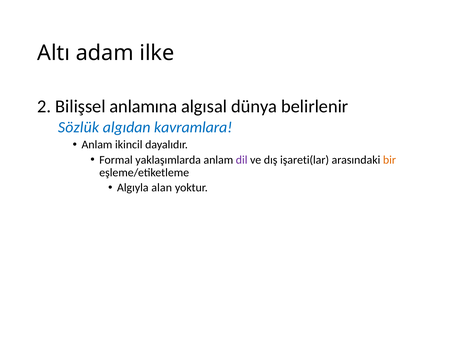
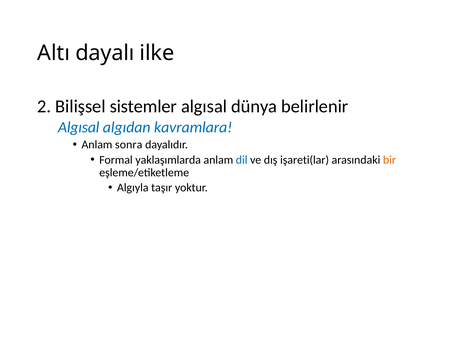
adam: adam -> dayalı (105, 53)
anlamına: anlamına -> sistemler (143, 107)
Sözlük: Sözlük -> Algısal (79, 128)
ikincil: ikincil -> sonra (129, 145)
dil colour: purple -> blue (242, 160)
alan: alan -> taşır (162, 188)
